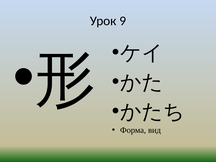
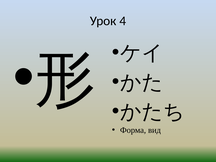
9: 9 -> 4 (123, 21)
